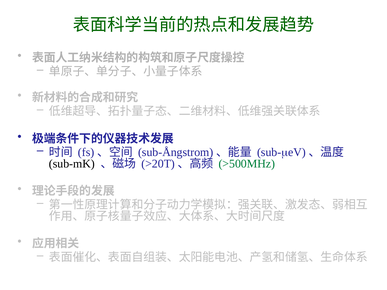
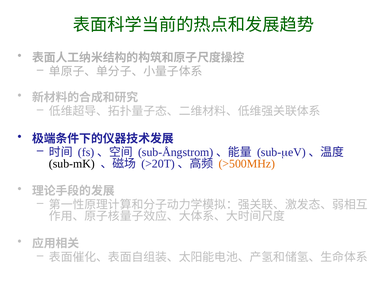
>500MHz colour: green -> orange (247, 164)
